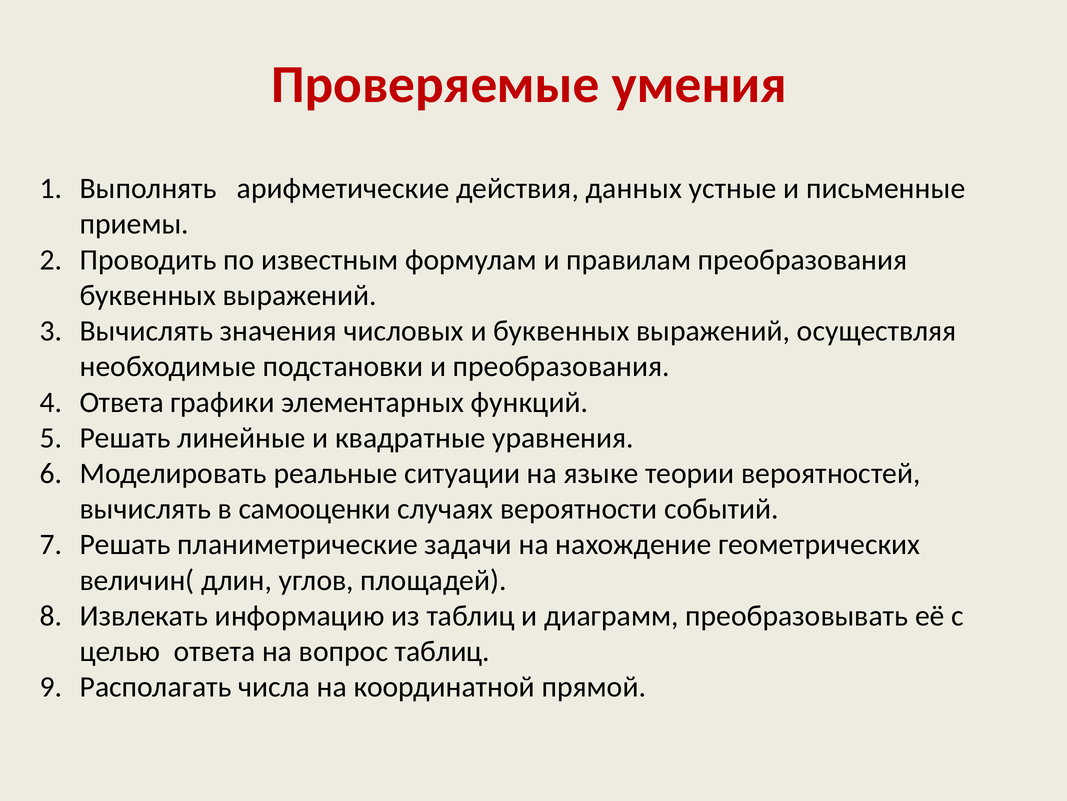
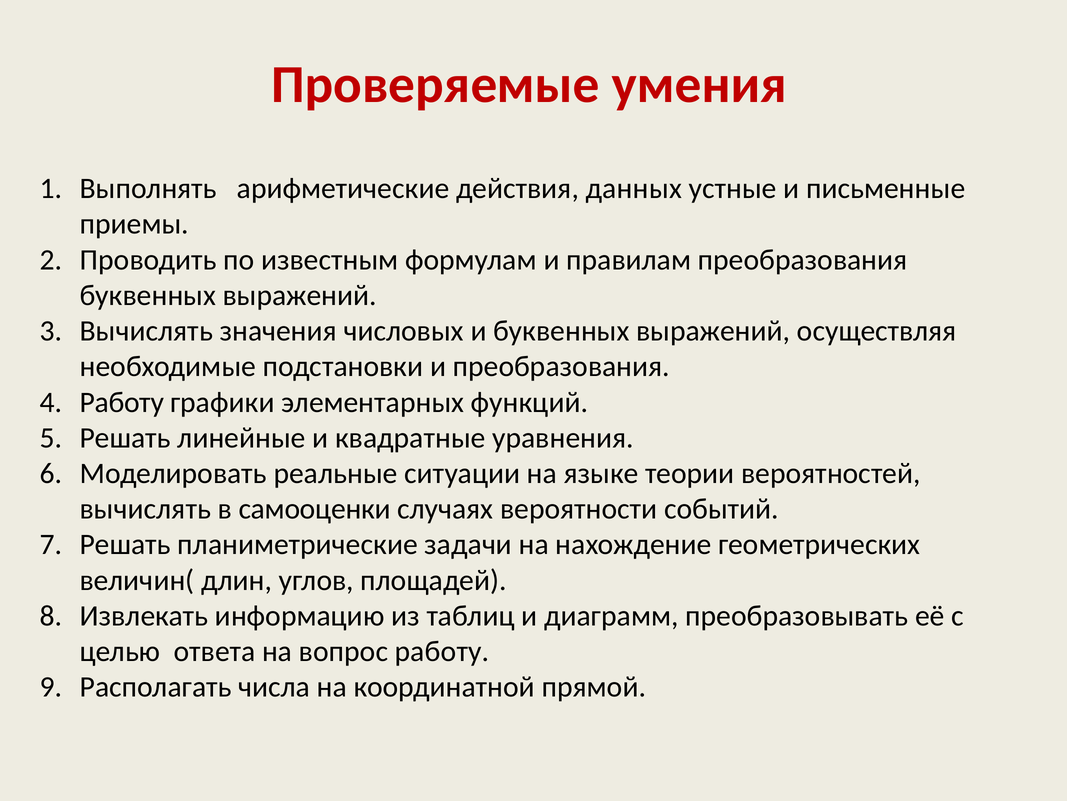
Ответа: Ответа -> Работу (122, 402)
вопрос таблиц: таблиц -> работу (442, 651)
